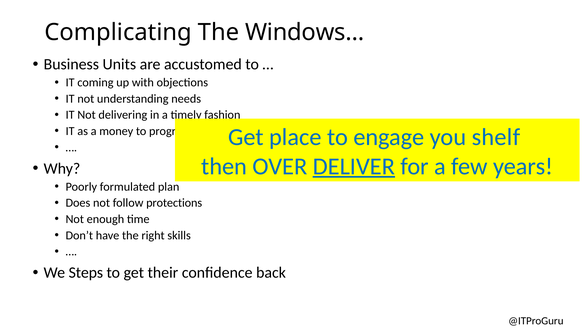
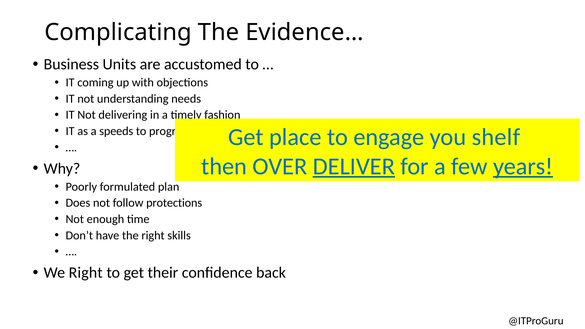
Windows…: Windows… -> Evidence… (304, 32)
money: money -> speeds (116, 131)
years underline: none -> present (523, 166)
We Steps: Steps -> Right (86, 273)
